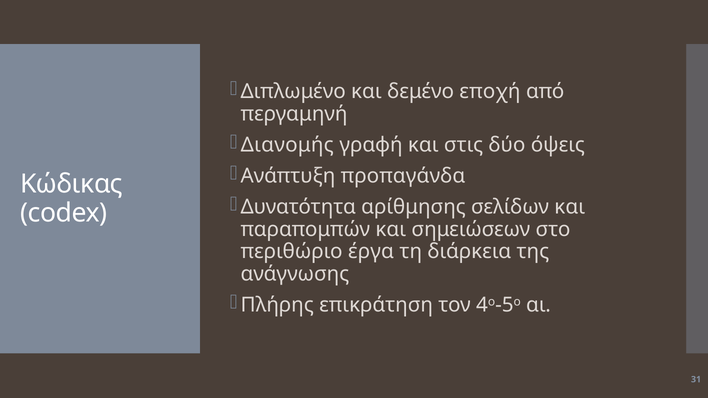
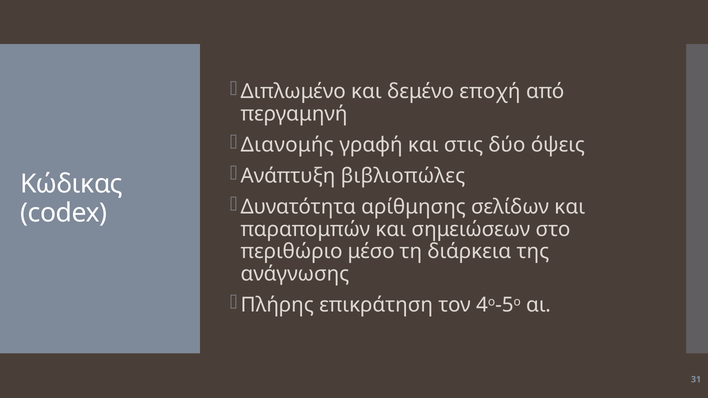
προπαγάνδα: προπαγάνδα -> βιβλιοπώλες (403, 176)
έργα: έργα -> μέσο (371, 252)
